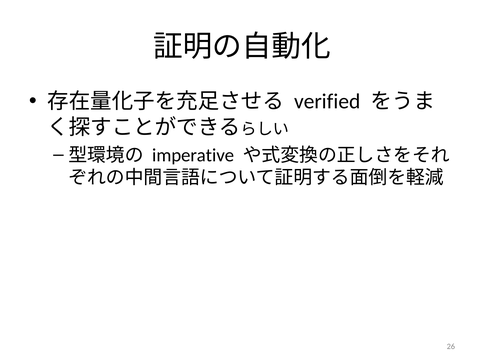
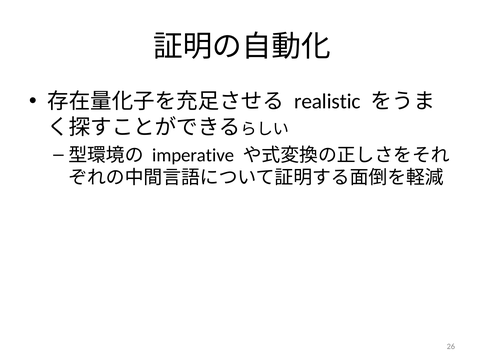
verified: verified -> realistic (327, 102)
